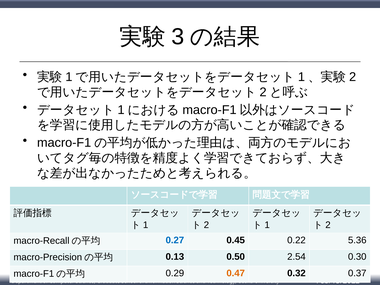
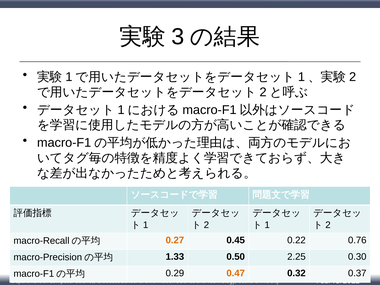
0.27 colour: blue -> orange (175, 240)
5.36: 5.36 -> 0.76 (357, 240)
0.13: 0.13 -> 1.33 (175, 257)
2.54: 2.54 -> 2.25 (296, 257)
